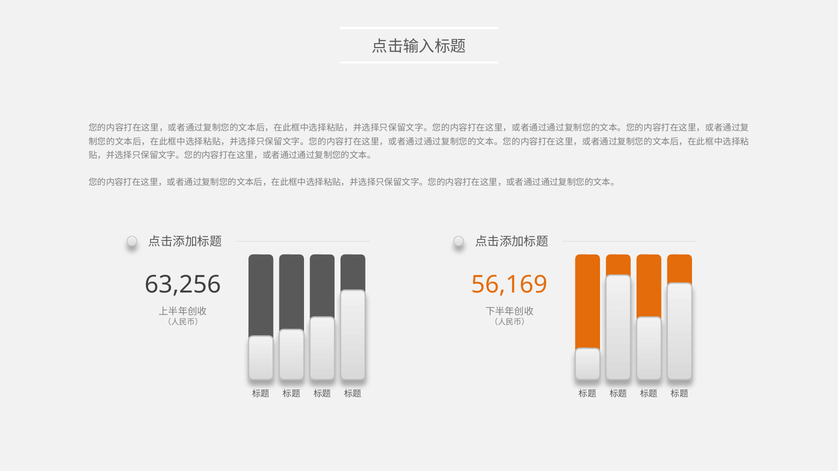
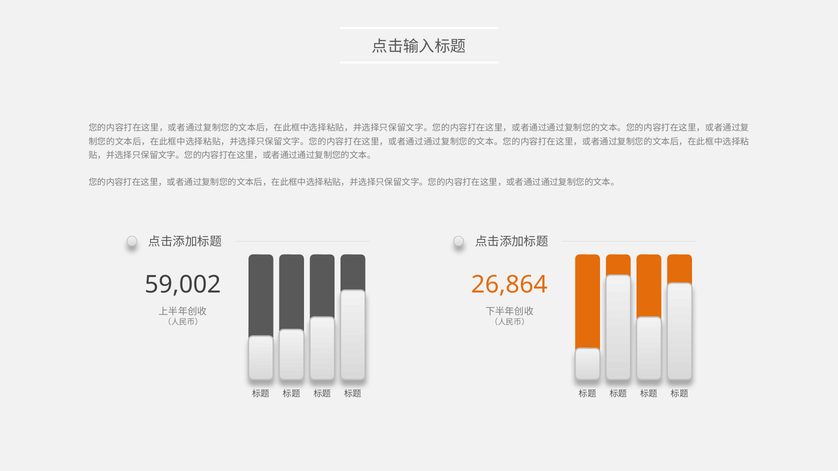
63,256: 63,256 -> 59,002 (183, 285)
56,169: 56,169 -> 26,864 (510, 285)
